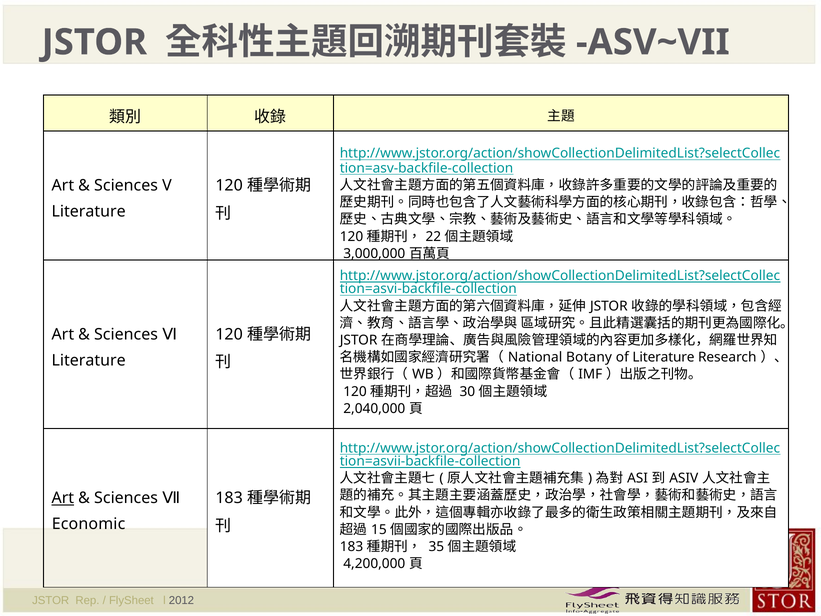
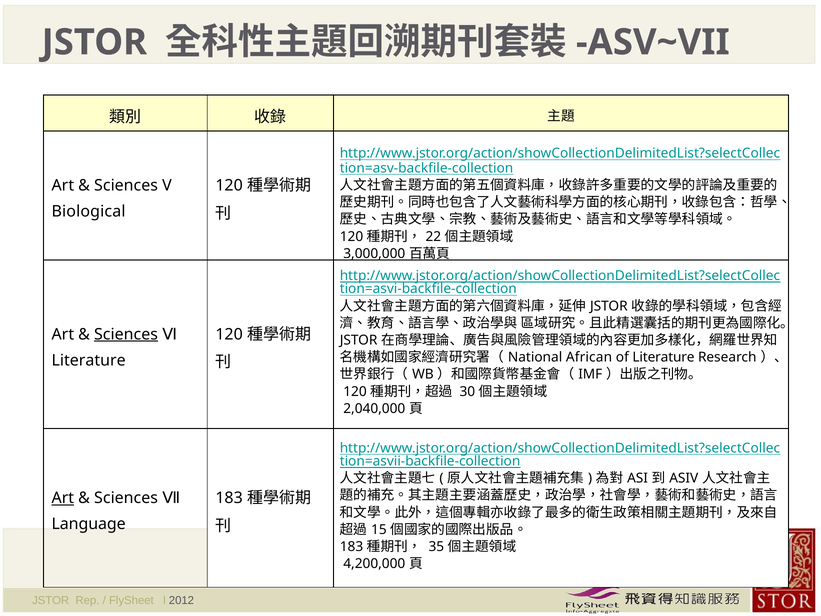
Literature: Literature -> Biological (89, 211)
Sciences underline: none -> present (126, 334)
Botany: Botany -> African (589, 357)
Economic: Economic -> Language (89, 524)
